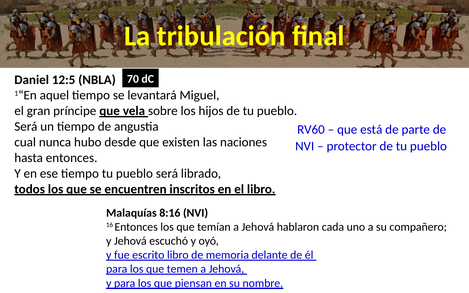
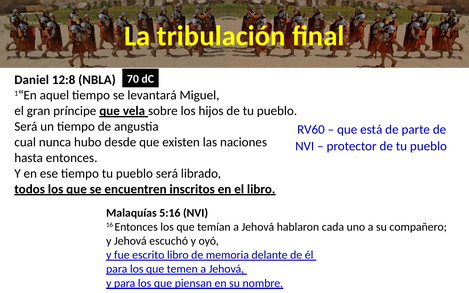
12:5: 12:5 -> 12:8 (64, 80)
8:16: 8:16 -> 5:16 (170, 213)
